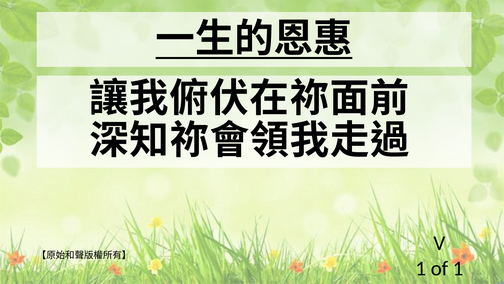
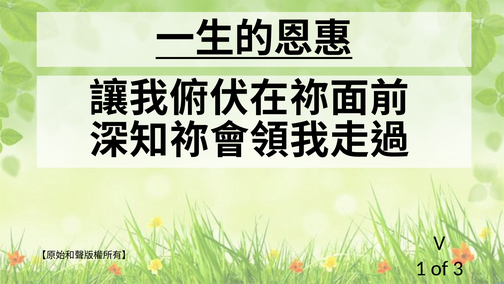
of 1: 1 -> 3 (458, 268)
